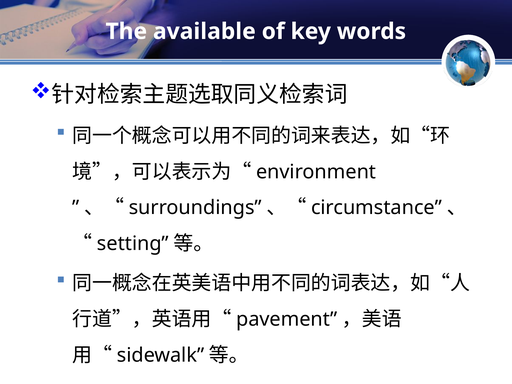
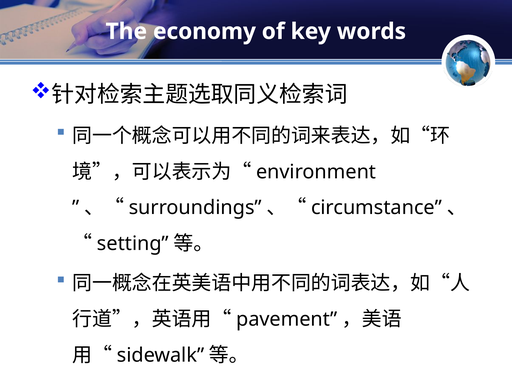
available: available -> economy (204, 31)
